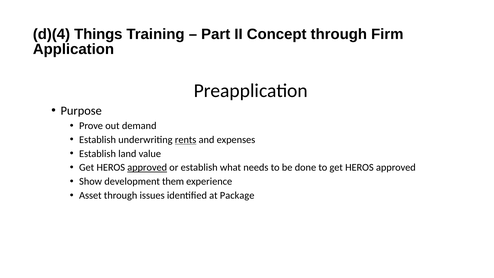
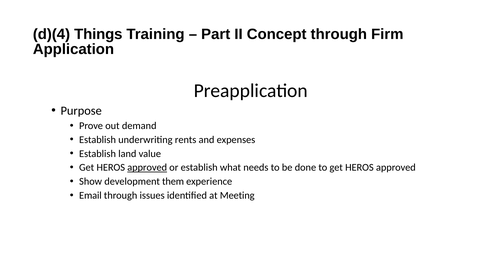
rents underline: present -> none (186, 140)
Asset: Asset -> Email (90, 195)
Package: Package -> Meeting (237, 195)
